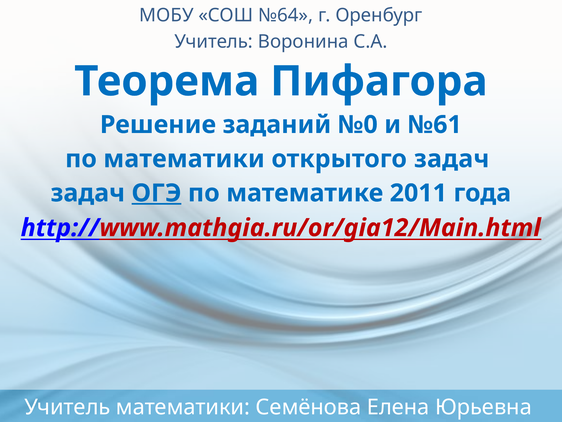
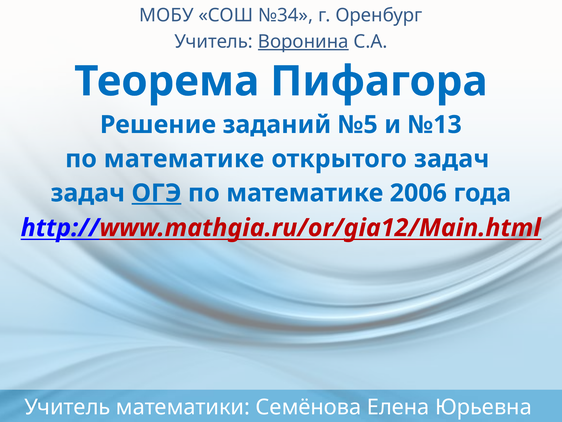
№64: №64 -> №34 (286, 15)
Воронина underline: none -> present (303, 42)
№0: №0 -> №5 (358, 125)
№61: №61 -> №13 (435, 125)
математики: математики -> математике (184, 159)
2011: 2011 -> 2006 (418, 193)
